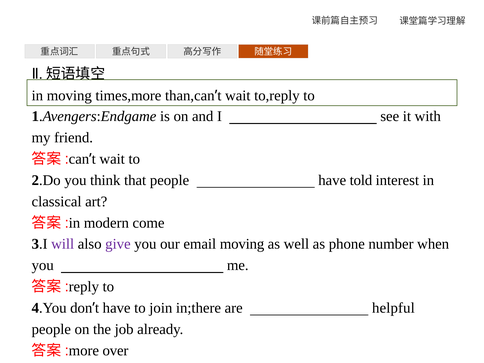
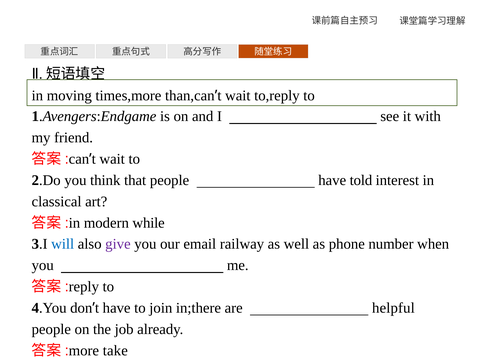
come: come -> while (149, 223)
will colour: purple -> blue (63, 244)
email moving: moving -> railway (242, 244)
over: over -> take (115, 351)
